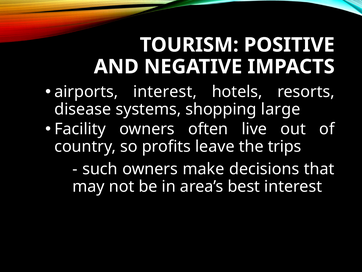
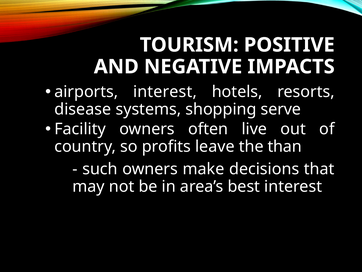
large: large -> serve (281, 109)
trips: trips -> than (285, 146)
